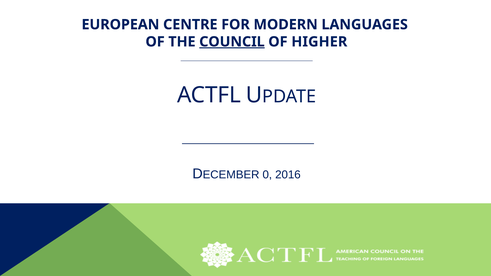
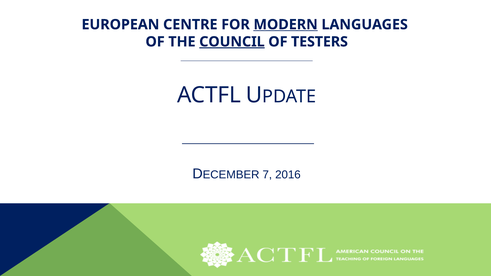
MODERN underline: none -> present (286, 25)
HIGHER: HIGHER -> TESTERS (319, 42)
0: 0 -> 7 (267, 175)
